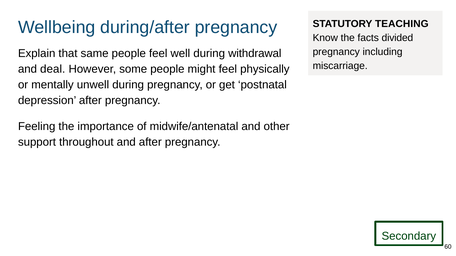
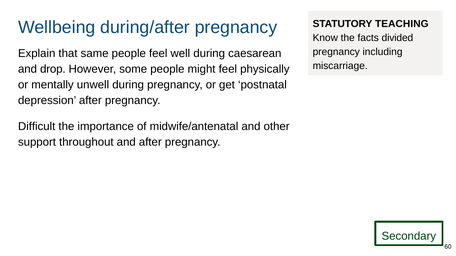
withdrawal: withdrawal -> caesarean (255, 54)
deal: deal -> drop (53, 69)
Feeling: Feeling -> Difficult (37, 127)
